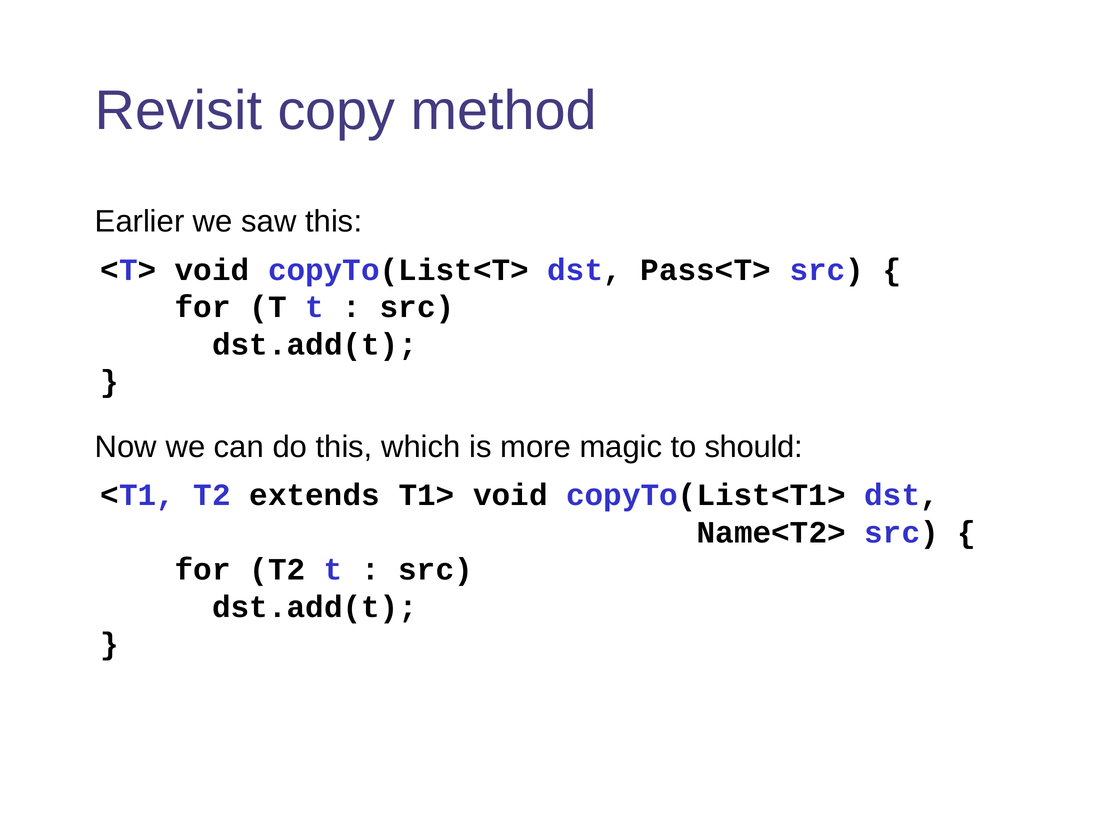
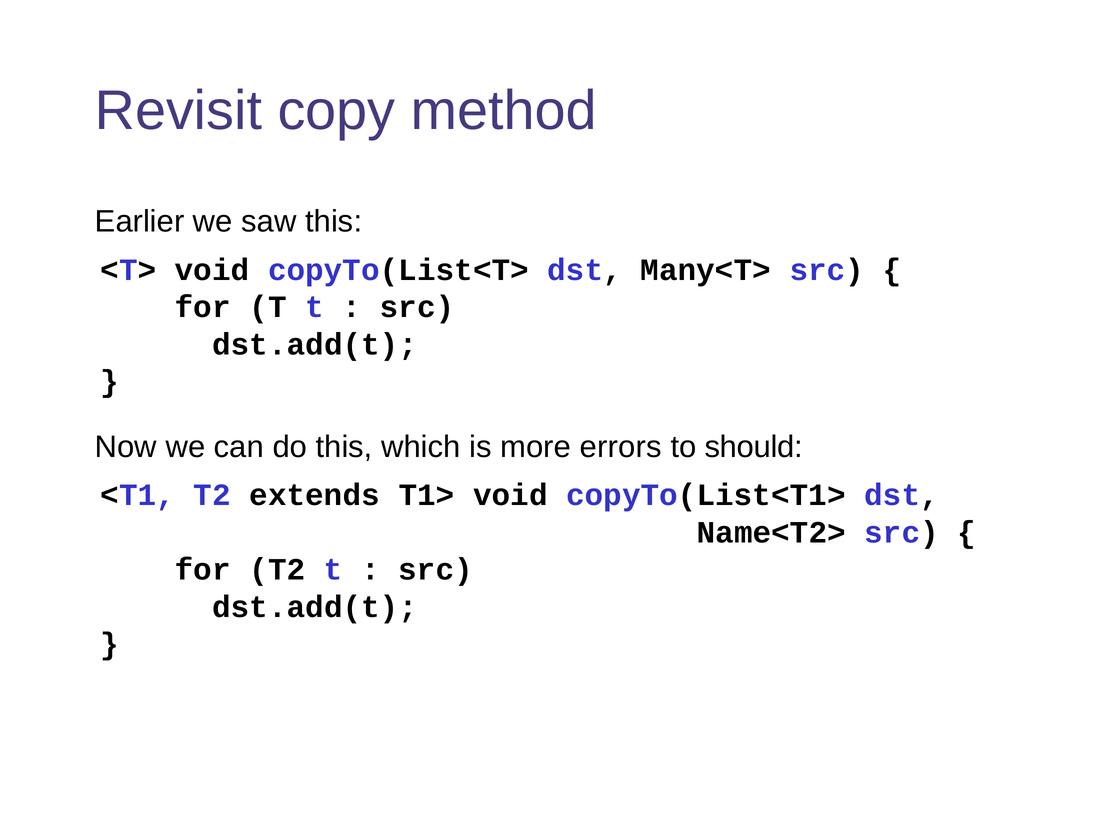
Pass<T>: Pass<T> -> Many<T> (706, 270)
magic: magic -> errors (621, 447)
